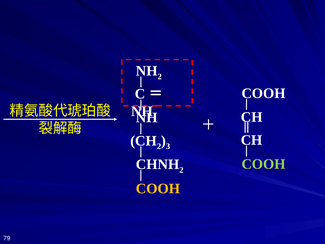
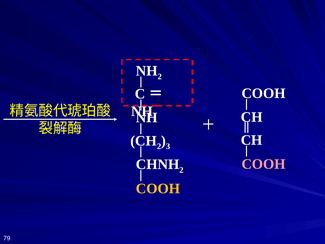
COOH colour: light green -> pink (264, 164)
